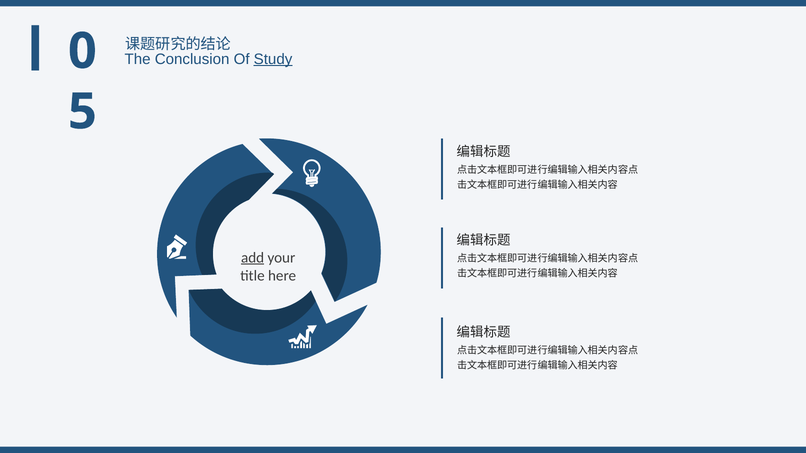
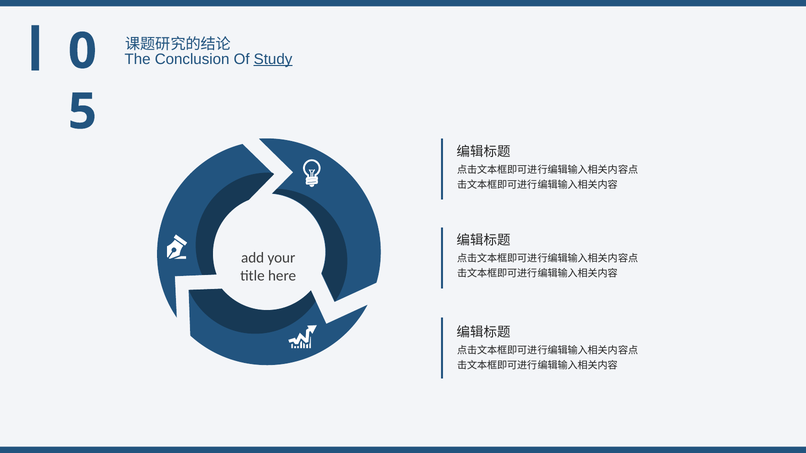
add underline: present -> none (253, 258)
